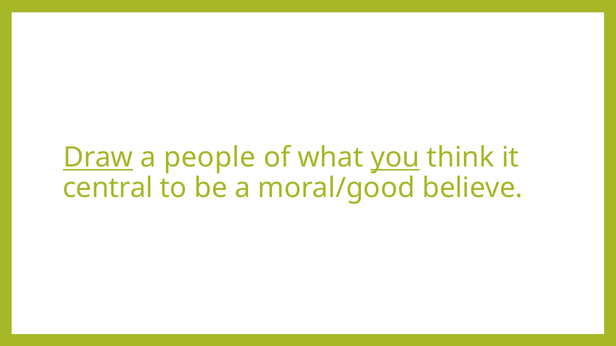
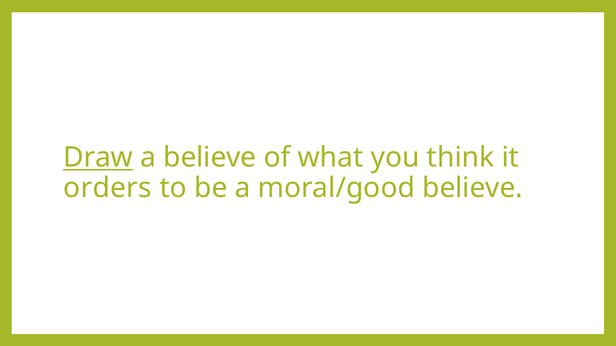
a people: people -> believe (210, 158)
you underline: present -> none (395, 158)
central: central -> orders (108, 188)
